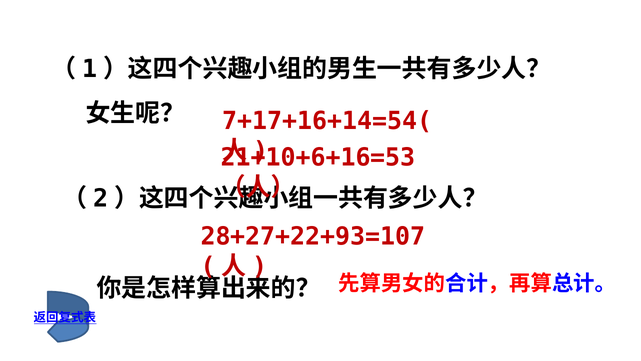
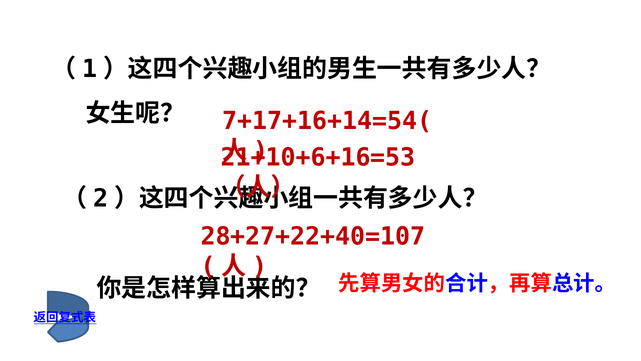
28+27+22+93=107: 28+27+22+93=107 -> 28+27+22+40=107 (313, 236)
